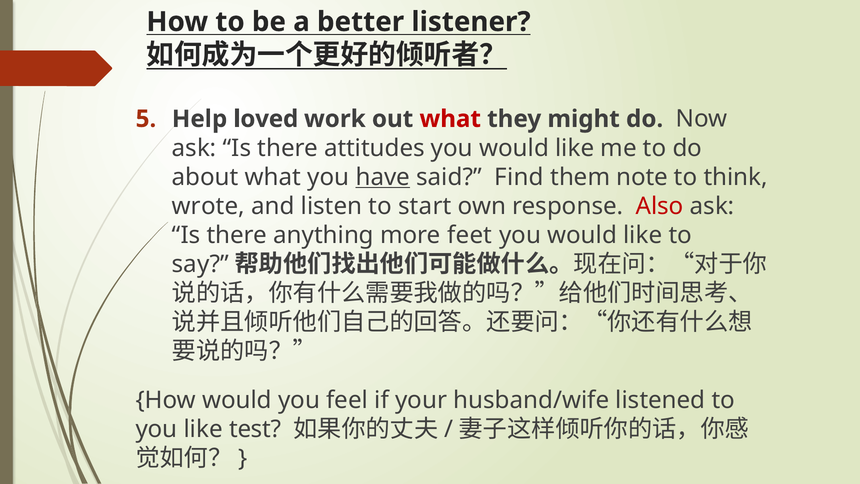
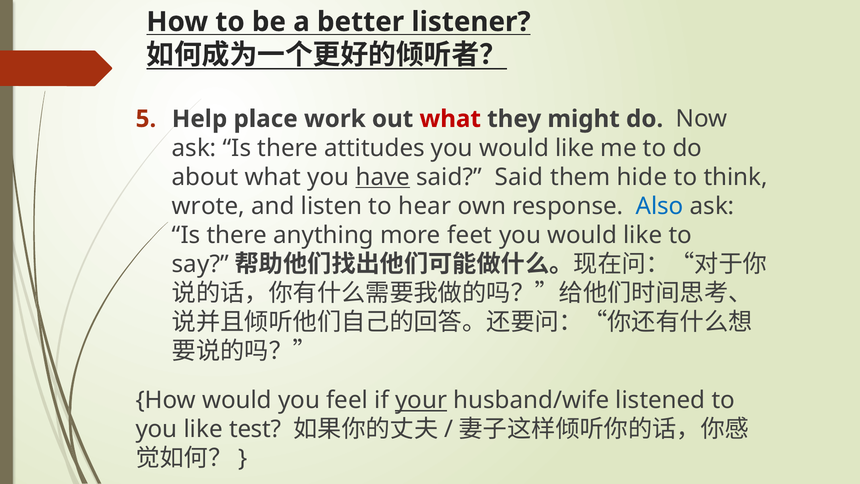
loved: loved -> place (266, 119)
said Find: Find -> Said (519, 177)
note: note -> hide (642, 177)
start: start -> hear (425, 206)
Also colour: red -> blue (660, 206)
your underline: none -> present (421, 400)
